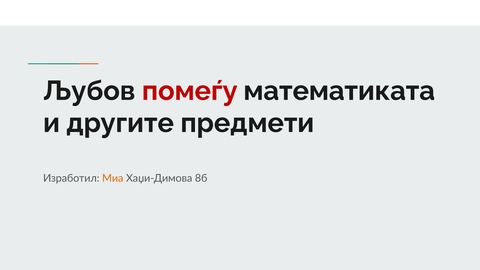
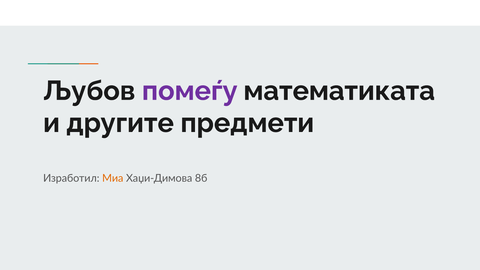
помеѓу colour: red -> purple (190, 91)
